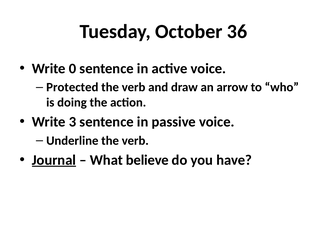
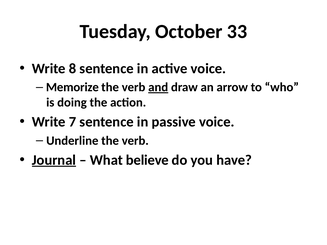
36: 36 -> 33 (237, 32)
0: 0 -> 8 (73, 69)
Protected: Protected -> Memorize (72, 87)
and underline: none -> present (158, 87)
3: 3 -> 7 (73, 122)
